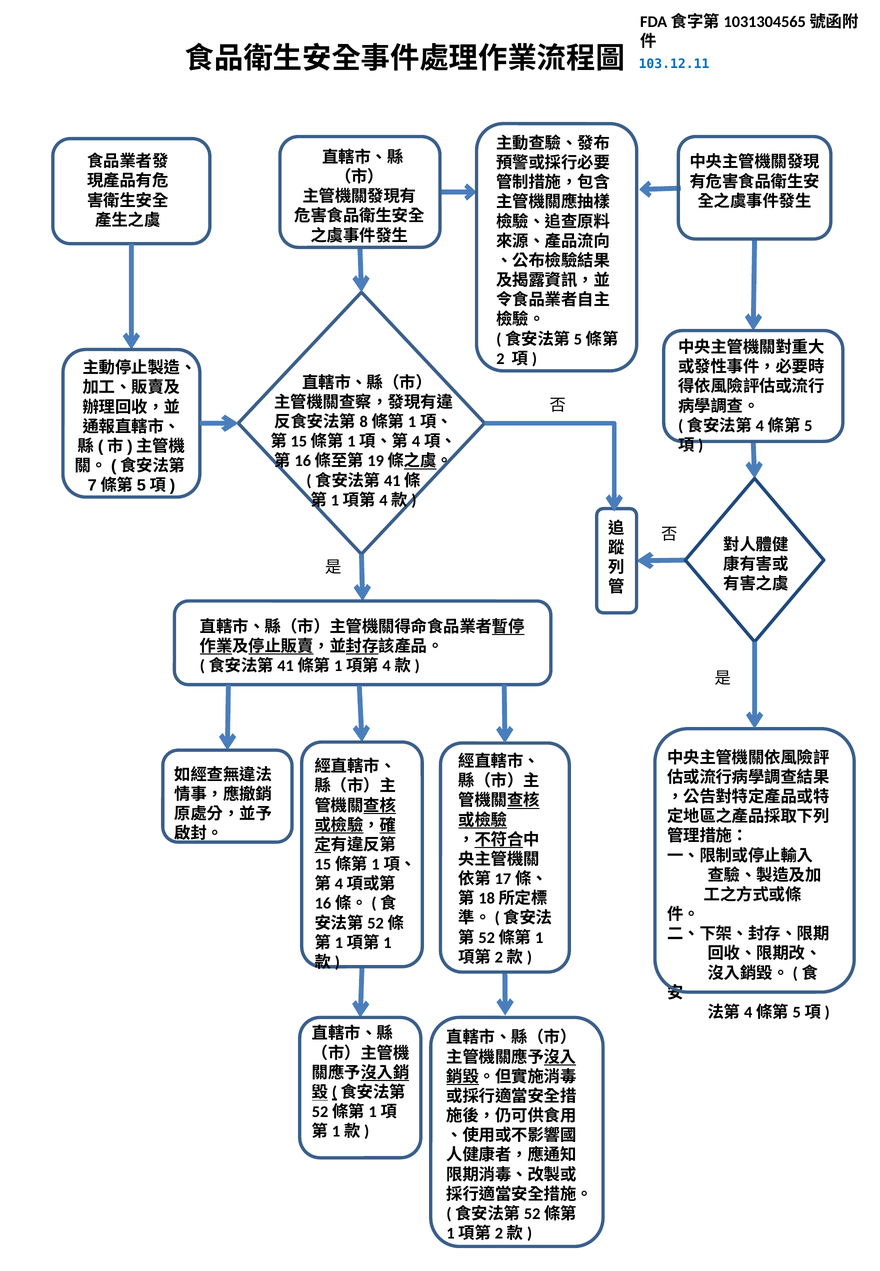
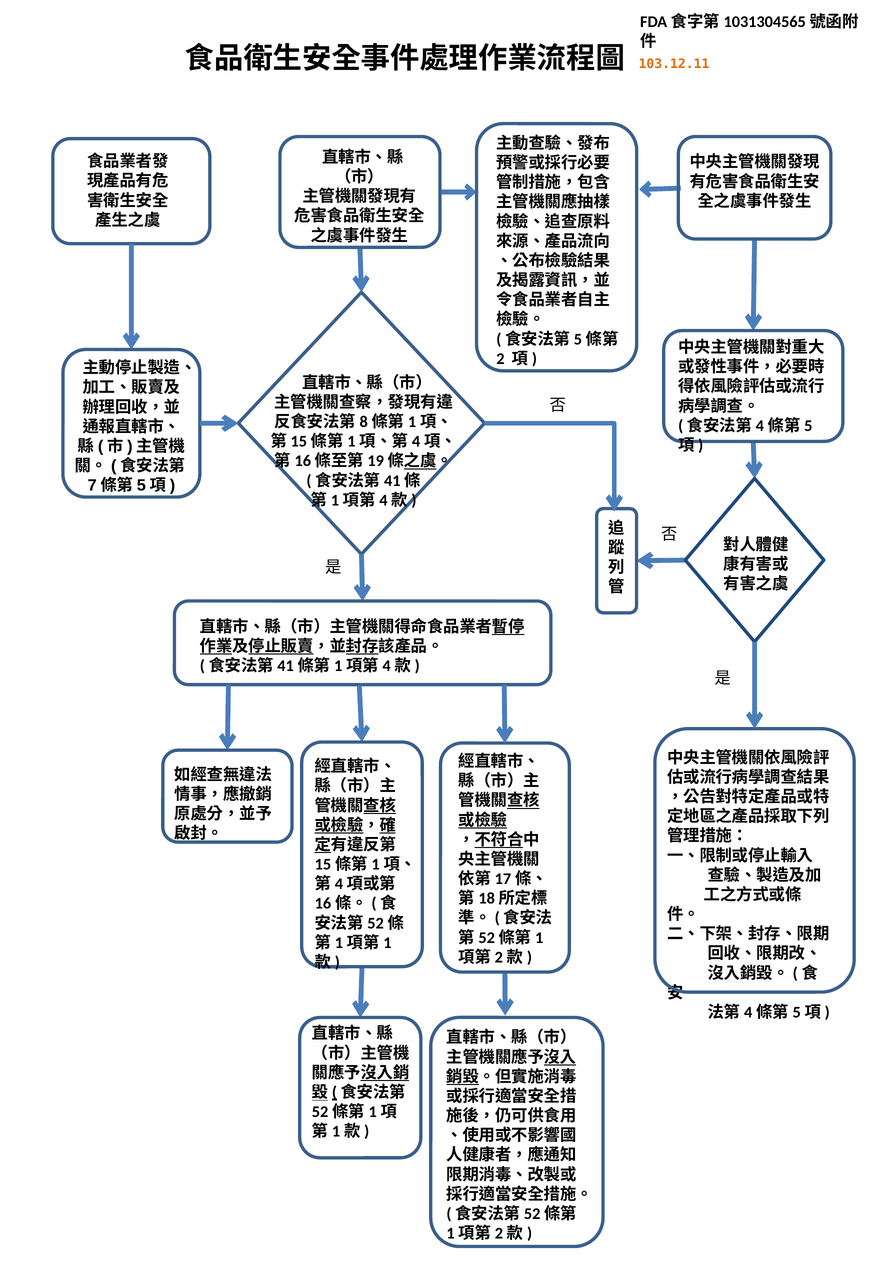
103.12.11 colour: blue -> orange (674, 64)
